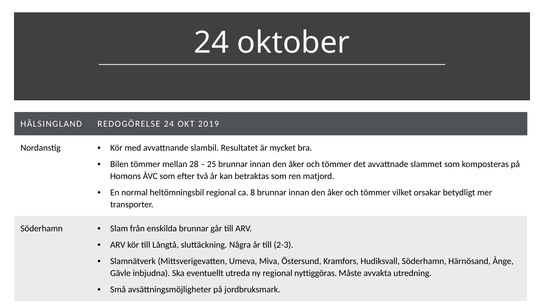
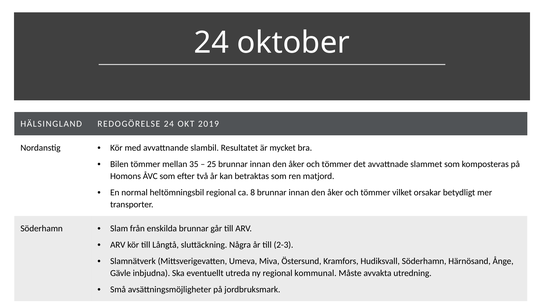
28: 28 -> 35 (194, 164)
nyttiggöras: nyttiggöras -> kommunal (315, 273)
